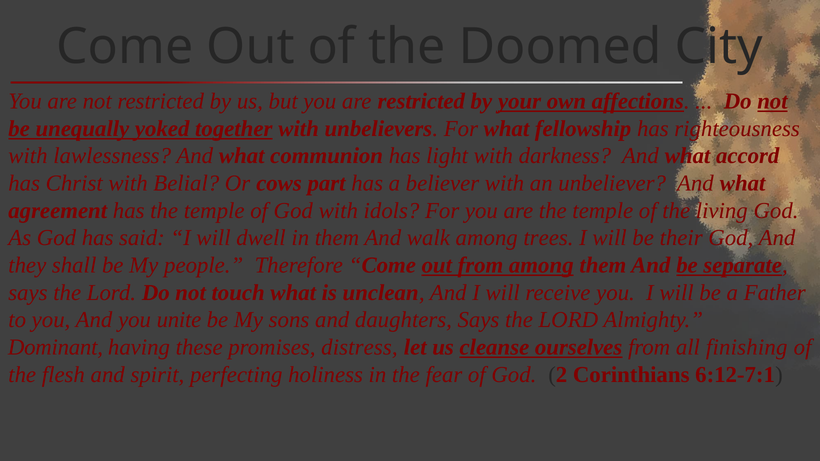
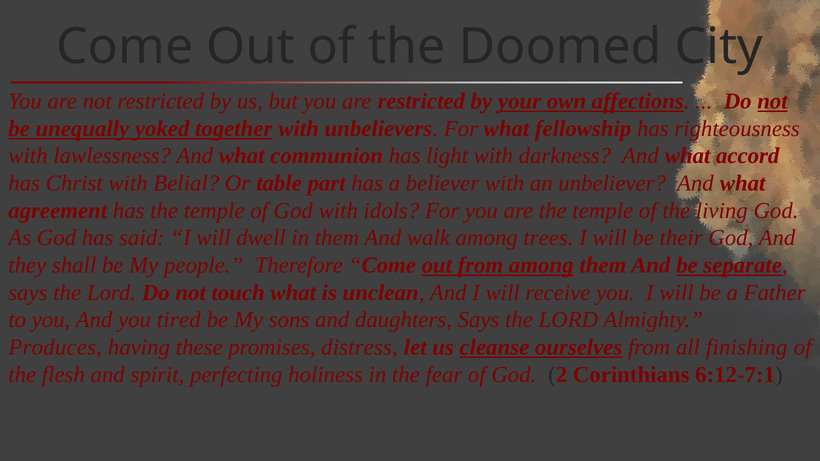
cows: cows -> table (279, 183)
unite: unite -> tired (179, 320)
Dominant: Dominant -> Produces (55, 347)
